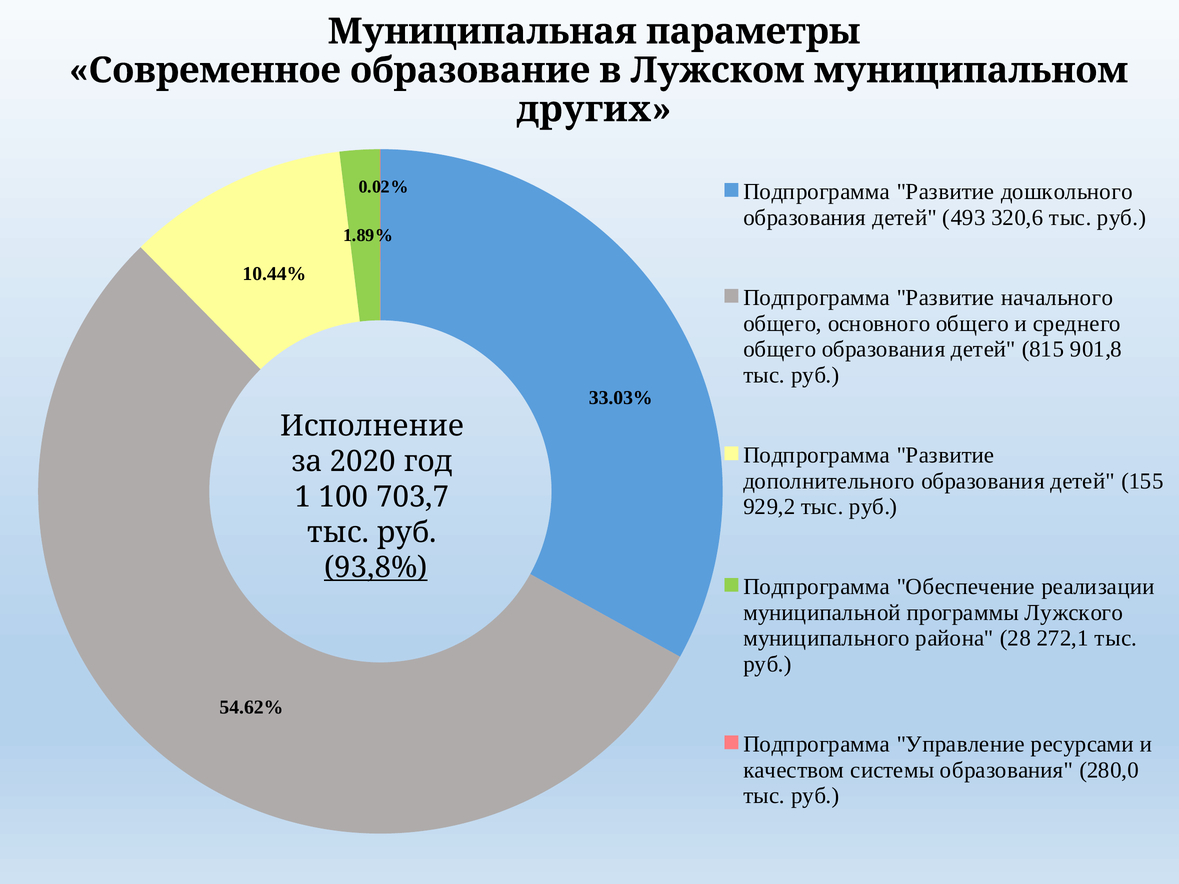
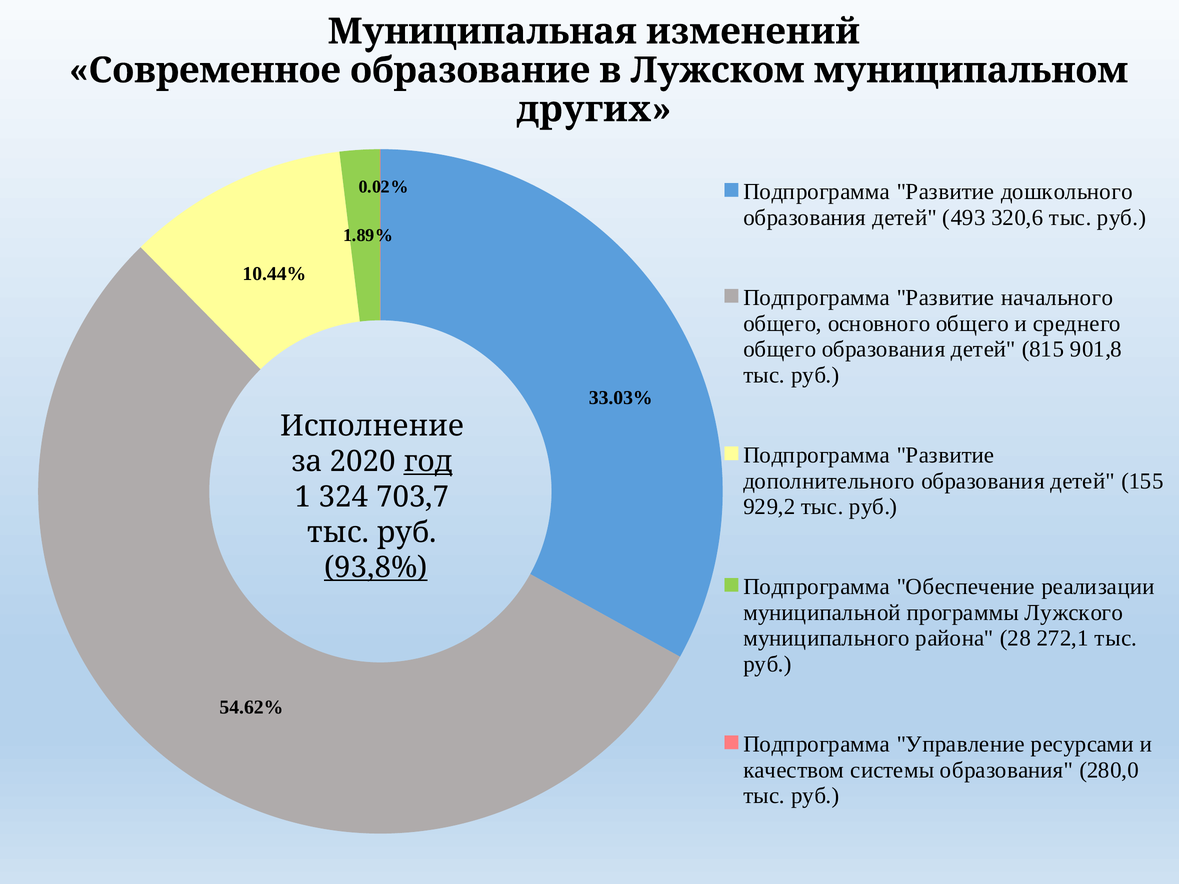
параметры: параметры -> изменений (753, 32)
год underline: none -> present (428, 462)
100: 100 -> 324 (344, 497)
